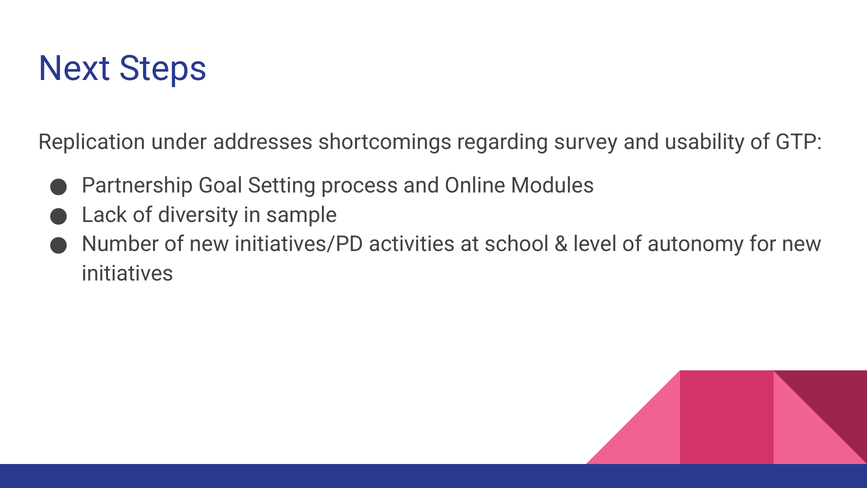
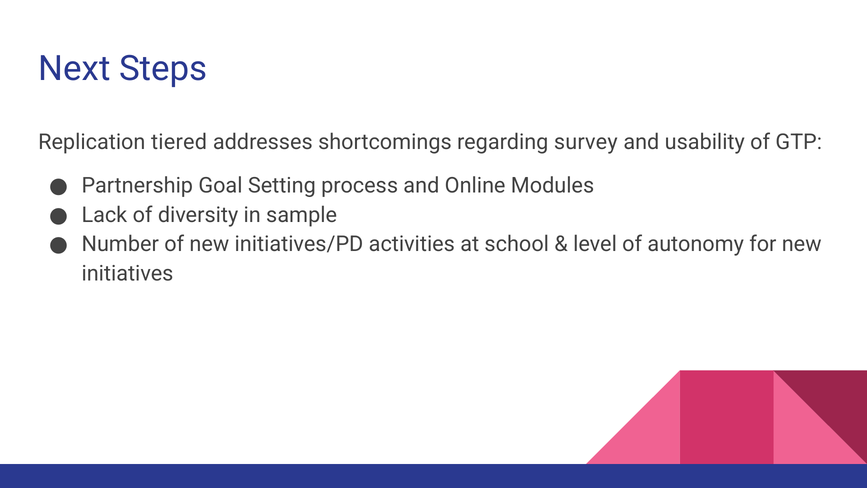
under: under -> tiered (179, 142)
